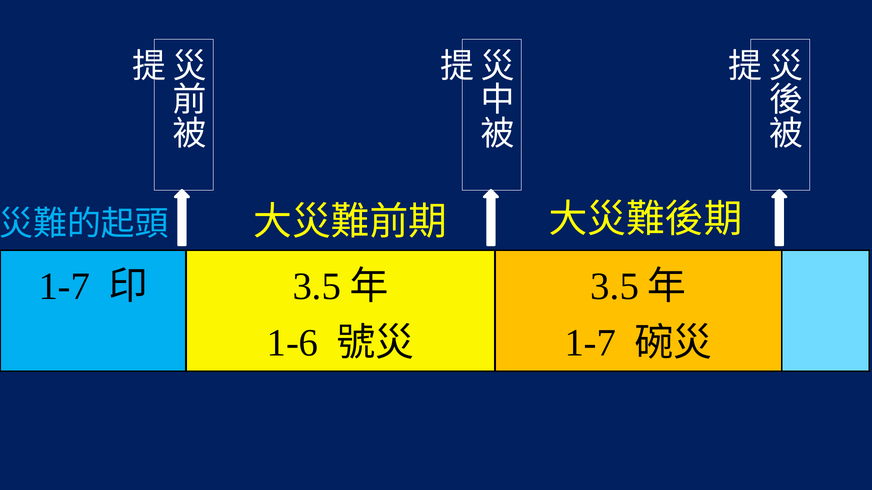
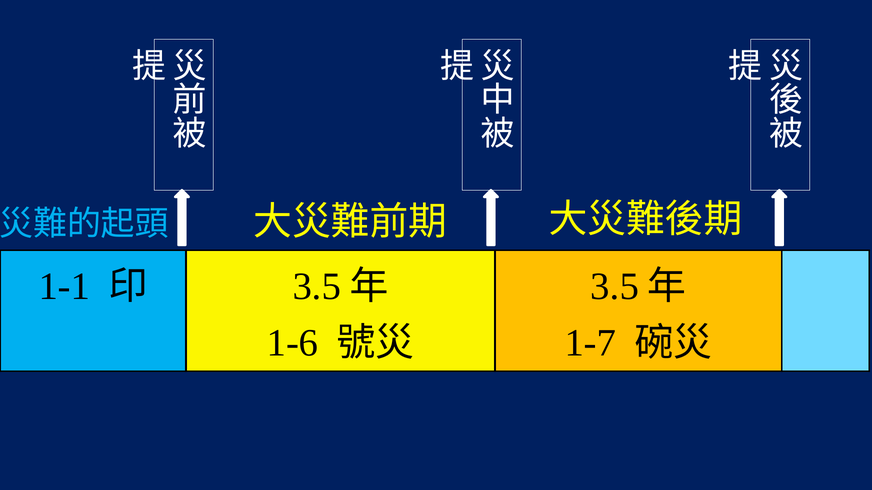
1-7: 1-7 -> 1-1 (64, 287)
